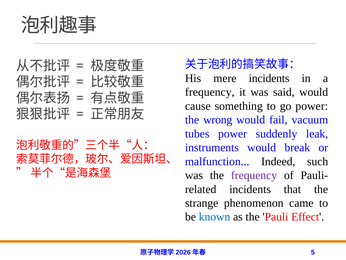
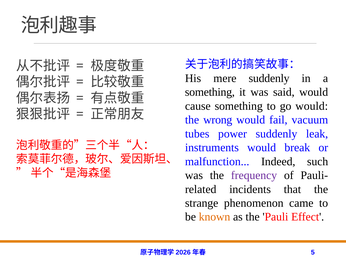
mere incidents: incidents -> suddenly (269, 78)
frequency: frequency -> something (210, 92)
go power: power -> would (312, 106)
known colour: blue -> orange (215, 217)
